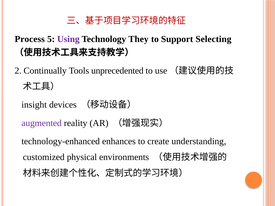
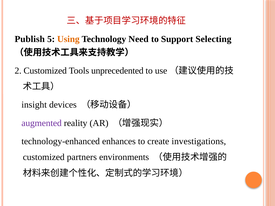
Process: Process -> Publish (30, 39)
Using colour: purple -> orange (68, 39)
They: They -> Need (139, 39)
2 Continually: Continually -> Customized (45, 71)
understanding: understanding -> investigations (199, 141)
physical: physical -> partners (82, 157)
